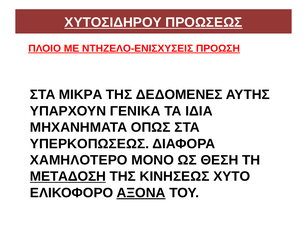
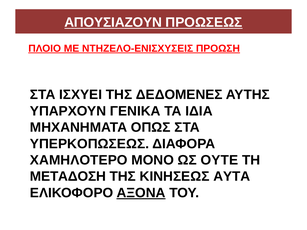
ΧΥΤΟΣΙΔΗΡΟΥ: ΧΥΤΟΣΙΔΗΡΟΥ -> ΑΠΟΥΣΙΑΖΟΥΝ (113, 22)
ΜΙΚΡΑ: ΜΙΚΡΑ -> ΙΣΧΥΕΙ (81, 95)
ΘΕΣΗ: ΘΕΣΗ -> ΟΥΤΕ (219, 160)
ΜΕΤΑΔΟΣΗ underline: present -> none (68, 177)
ΧΥΤΟ: ΧΥΤΟ -> ΑΥΤΑ (232, 177)
